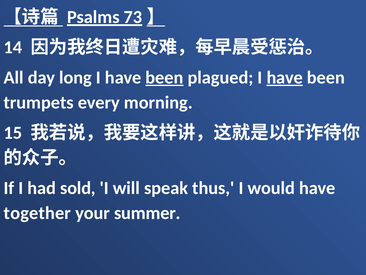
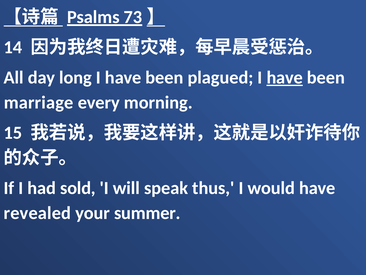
been underline: present -> none (164, 77)
trumpets: trumpets -> marriage (39, 102)
together: together -> revealed (37, 213)
